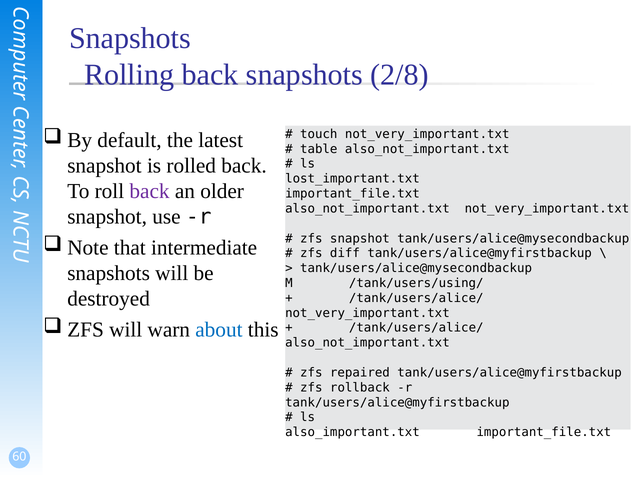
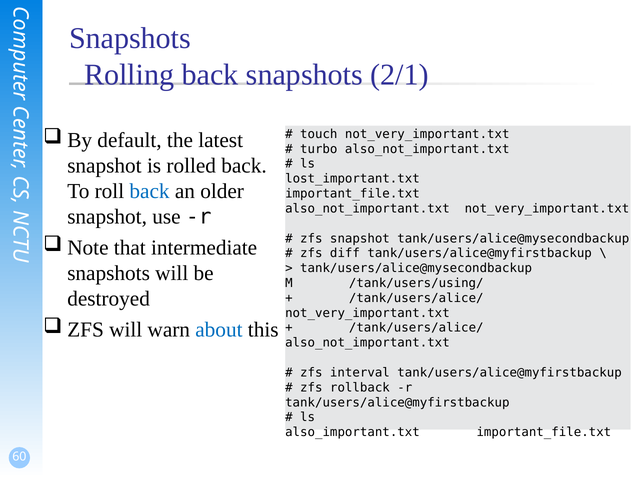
2/8: 2/8 -> 2/1 (400, 74)
table: table -> turbo (319, 149)
back colour: purple -> blue (150, 191)
repaired: repaired -> interval (360, 372)
